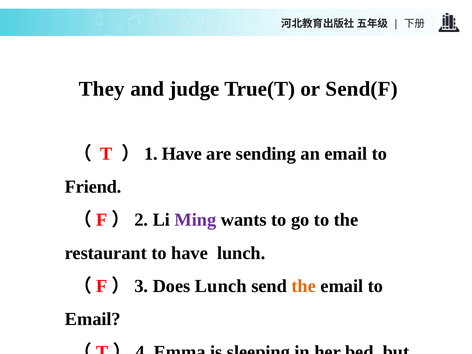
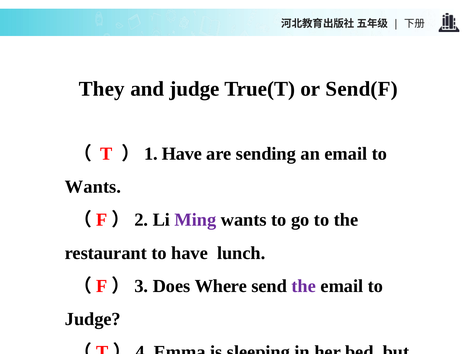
Friend: Friend -> Wants (93, 187)
Does Lunch: Lunch -> Where (221, 286)
the colour: orange -> purple (304, 286)
Email: Email -> Judge (93, 319)
